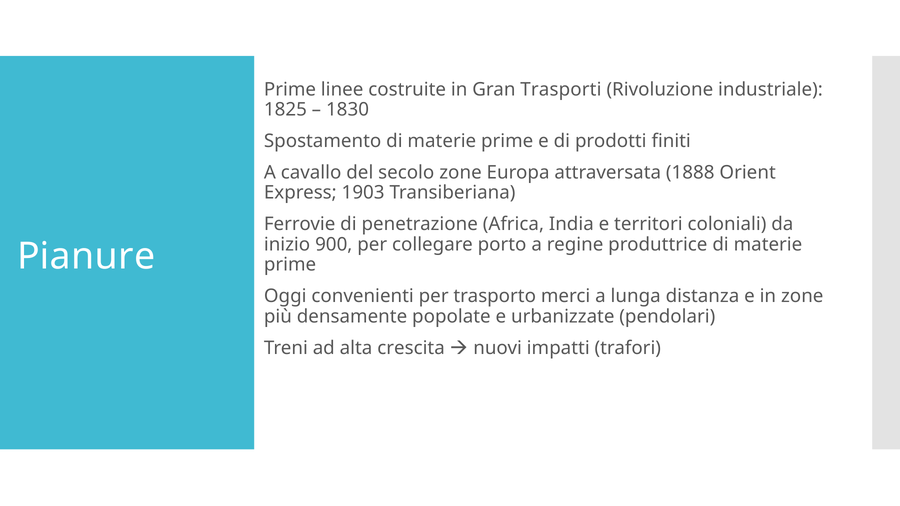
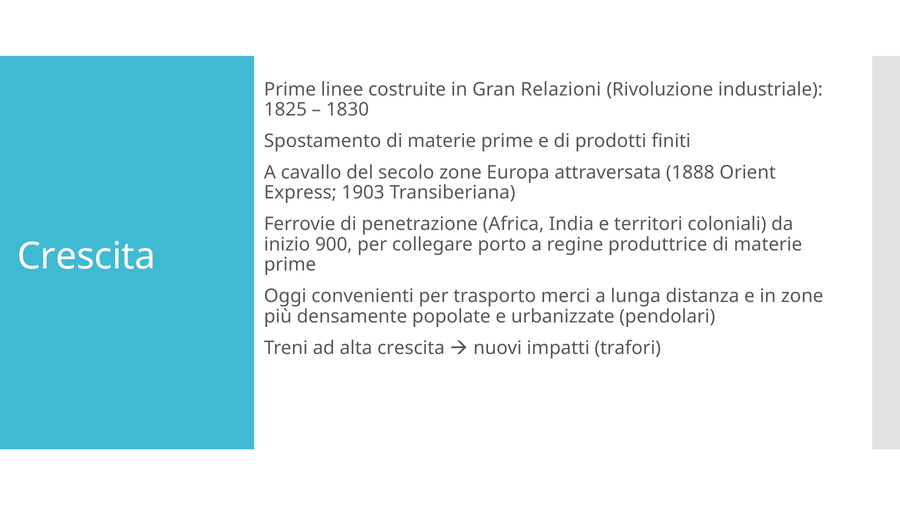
Trasporti: Trasporti -> Relazioni (561, 89)
Pianure: Pianure -> Crescita (86, 256)
